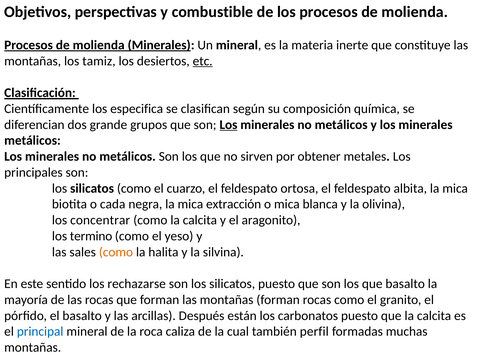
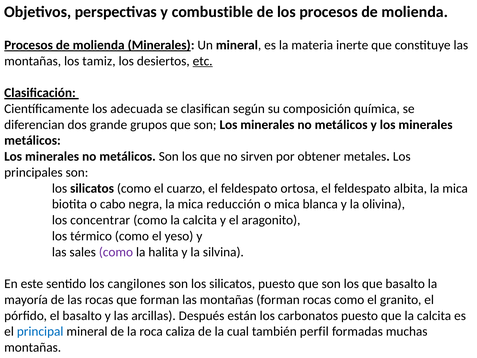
especifica: especifica -> adecuada (137, 109)
Los underline: present -> none (228, 125)
cada: cada -> cabo (113, 204)
extracción: extracción -> reducción (234, 204)
termino: termino -> térmico (91, 236)
como colour: orange -> purple (116, 252)
rechazarse: rechazarse -> cangilones (137, 284)
